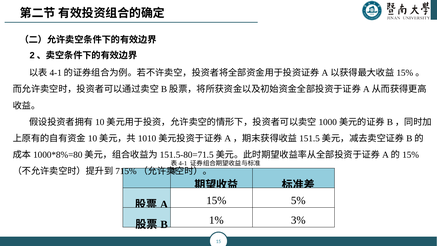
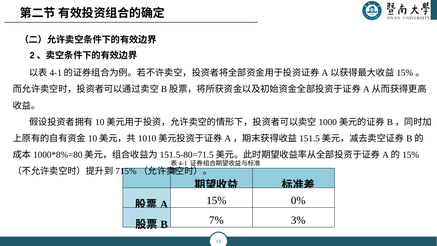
5%: 5% -> 0% (298, 201)
1%: 1% -> 7% (216, 220)
